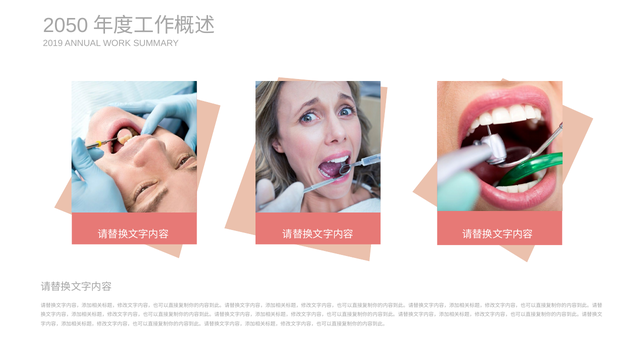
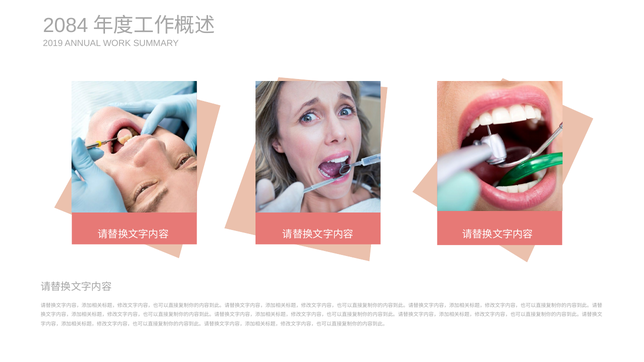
2050: 2050 -> 2084 (66, 25)
